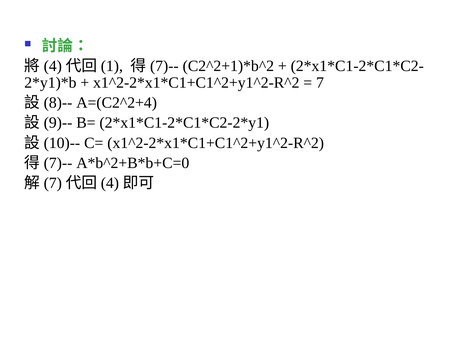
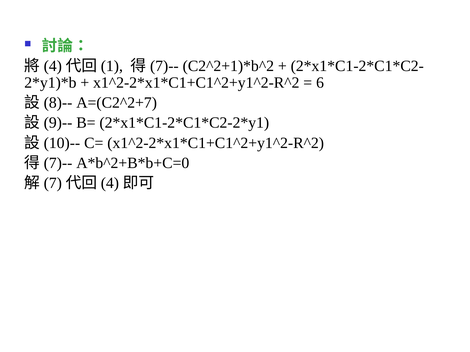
7: 7 -> 6 (320, 83)
A=(C2^2+4: A=(C2^2+4 -> A=(C2^2+7 (117, 103)
